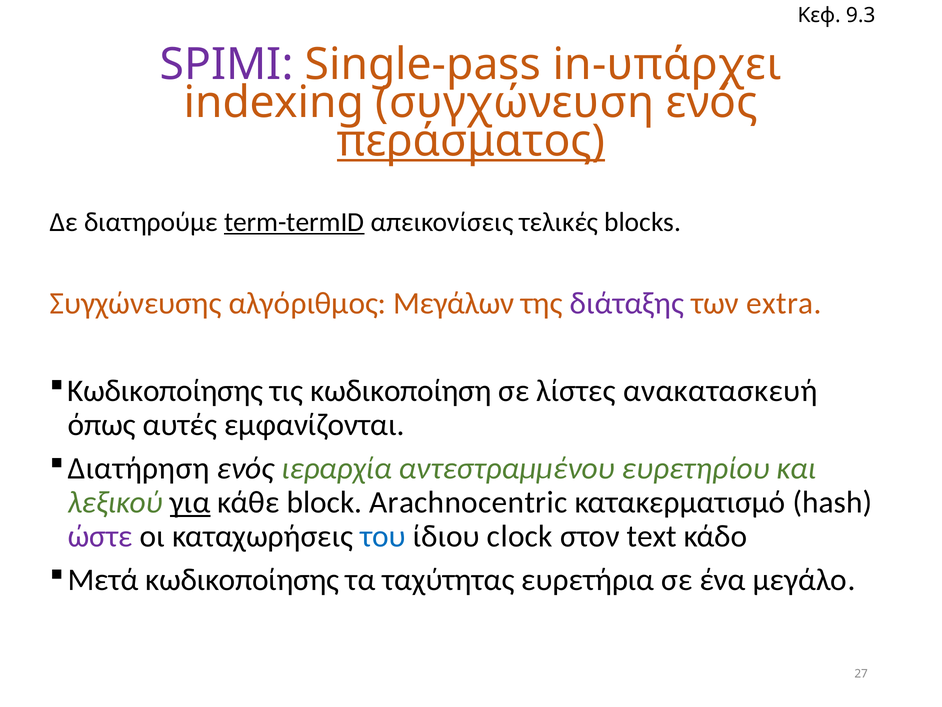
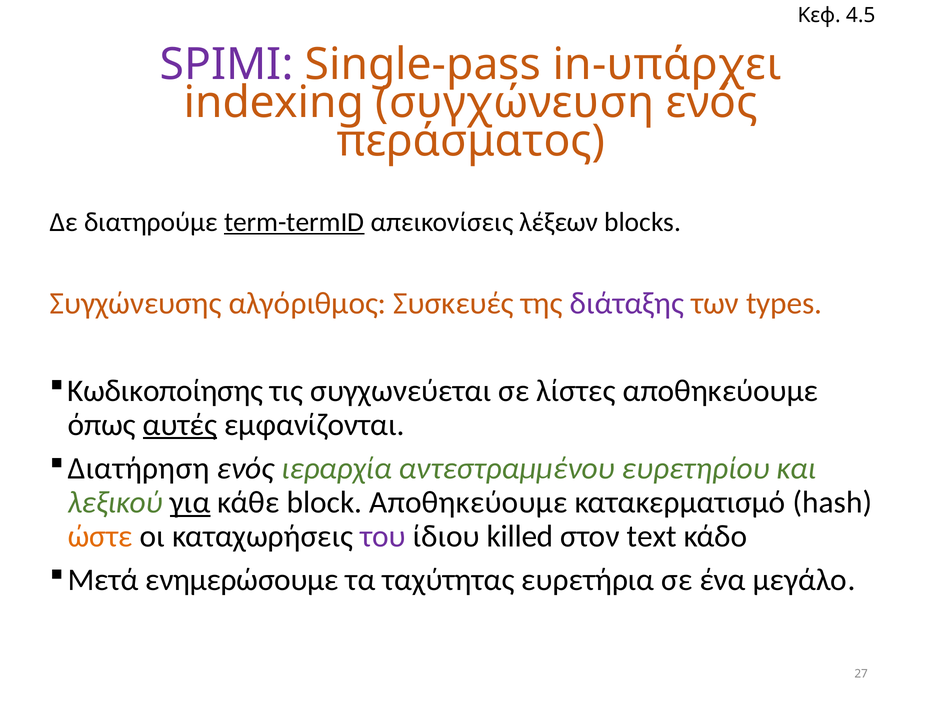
9.3: 9.3 -> 4.5 (861, 15)
περάσματος underline: present -> none (471, 141)
τελικές: τελικές -> λέξεων (559, 222)
Μεγάλων: Μεγάλων -> Συσκευές (454, 303)
extra: extra -> types (784, 303)
κωδικοποίηση: κωδικοποίηση -> συγχωνεύεται (401, 390)
λίστες ανακατασκευή: ανακατασκευή -> αποθηκεύουμε (721, 390)
αυτές underline: none -> present (180, 424)
block Arachnocentric: Arachnocentric -> Αποθηκεύουμε (468, 502)
ώστε colour: purple -> orange (100, 536)
του colour: blue -> purple (383, 536)
clock: clock -> killed (520, 536)
Μετά κωδικοποίησης: κωδικοποίησης -> ενημερώσουμε (242, 580)
